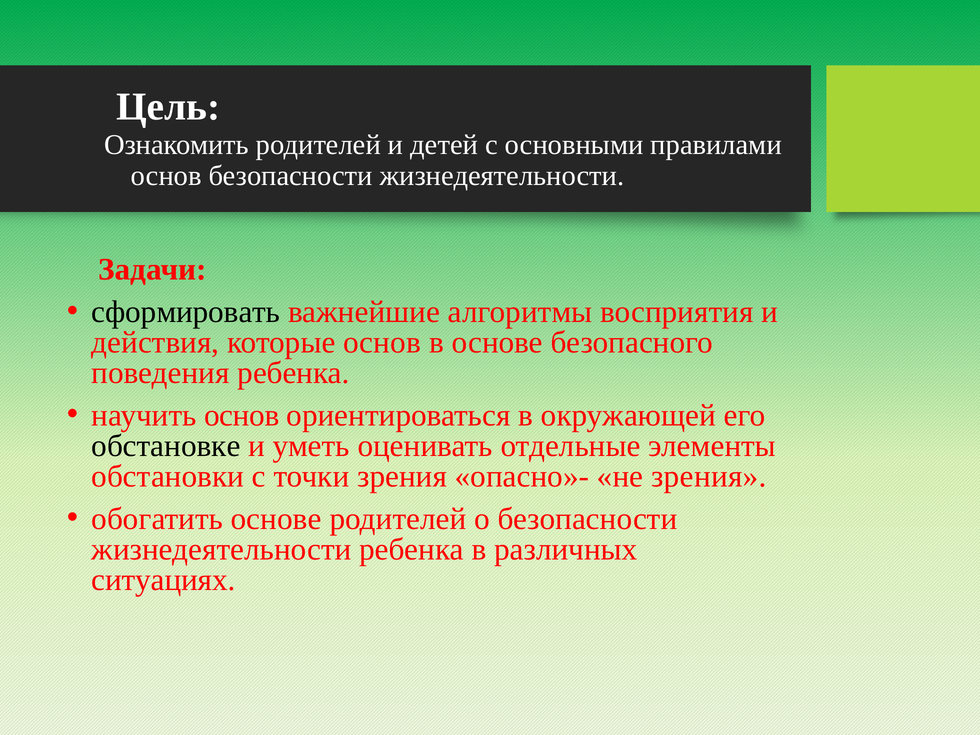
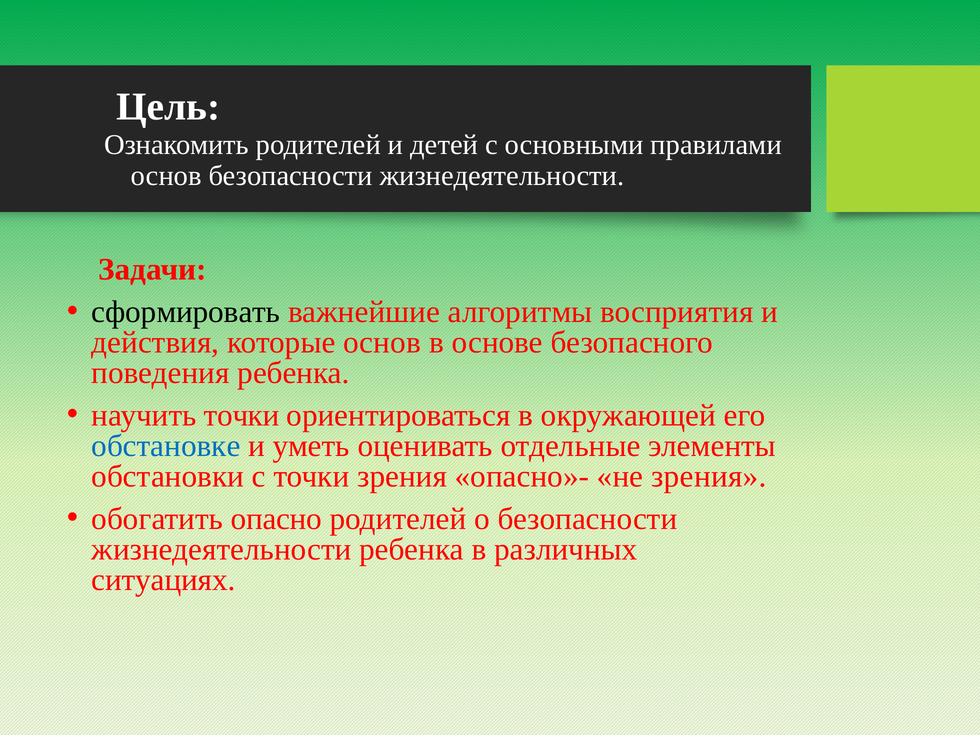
научить основ: основ -> точки (242, 415)
обстановке colour: black -> blue (166, 446)
обогатить основе: основе -> опасно (276, 519)
